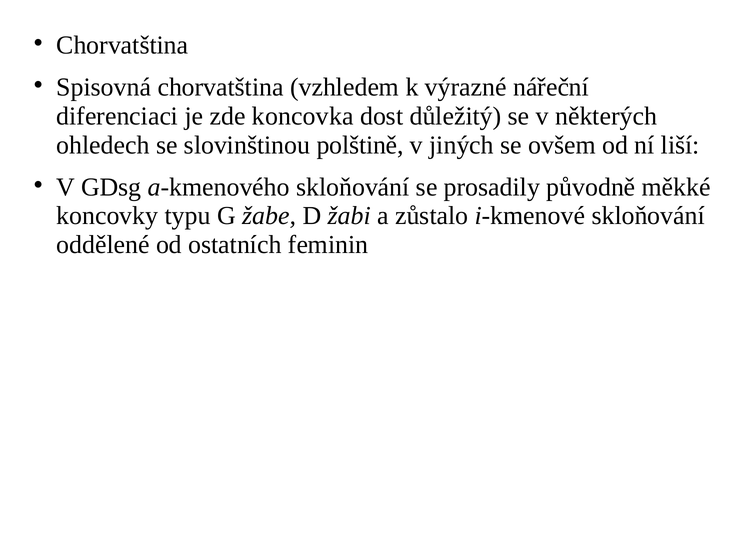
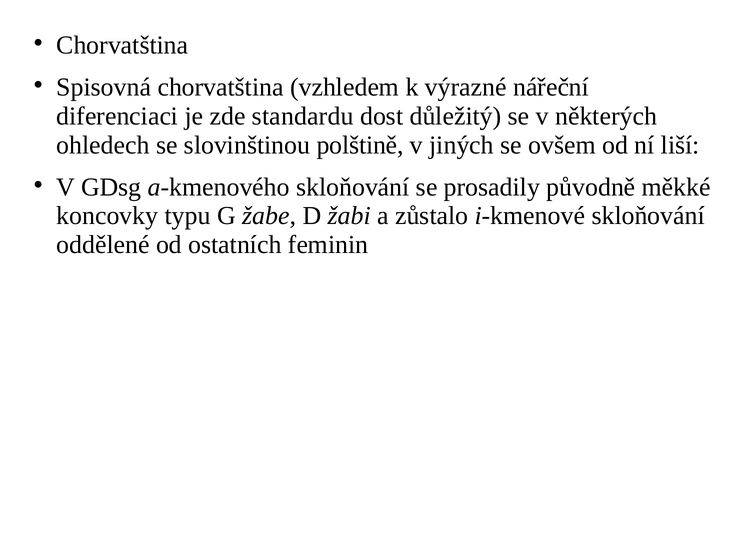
koncovka: koncovka -> standardu (303, 116)
